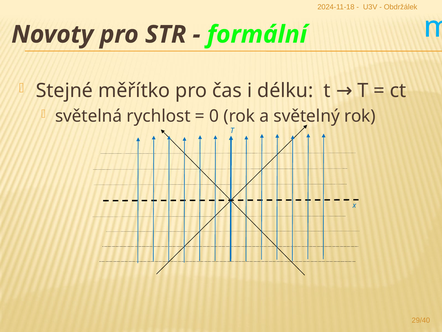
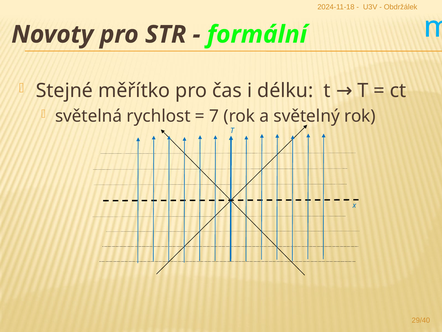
0: 0 -> 7 (214, 116)
